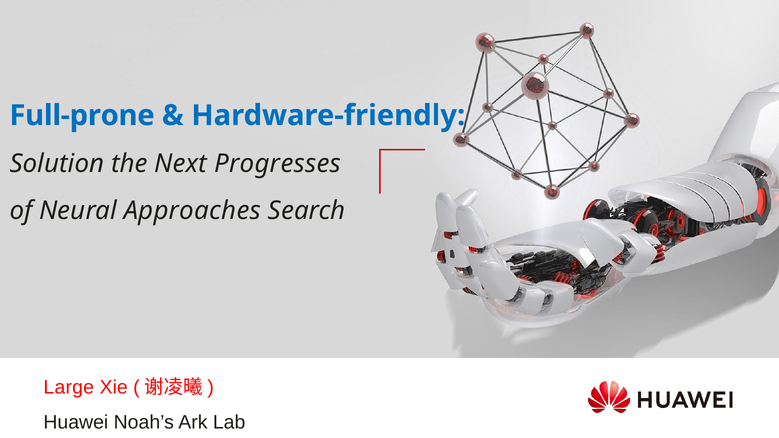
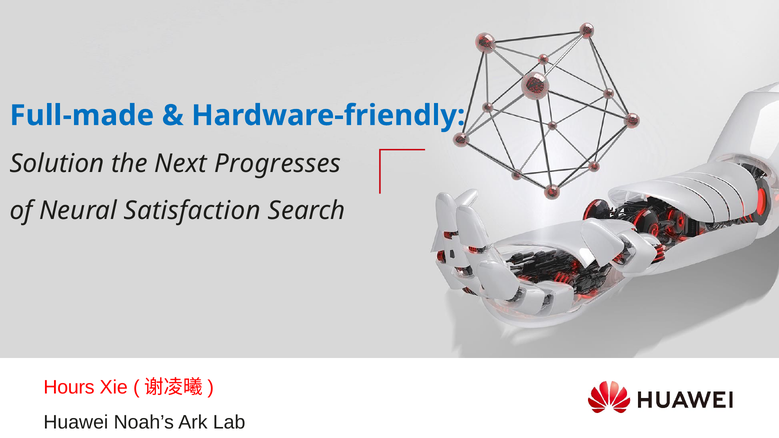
Full-prone: Full-prone -> Full-made (82, 115)
Approaches: Approaches -> Satisfaction (192, 211)
Large: Large -> Hours (69, 387)
